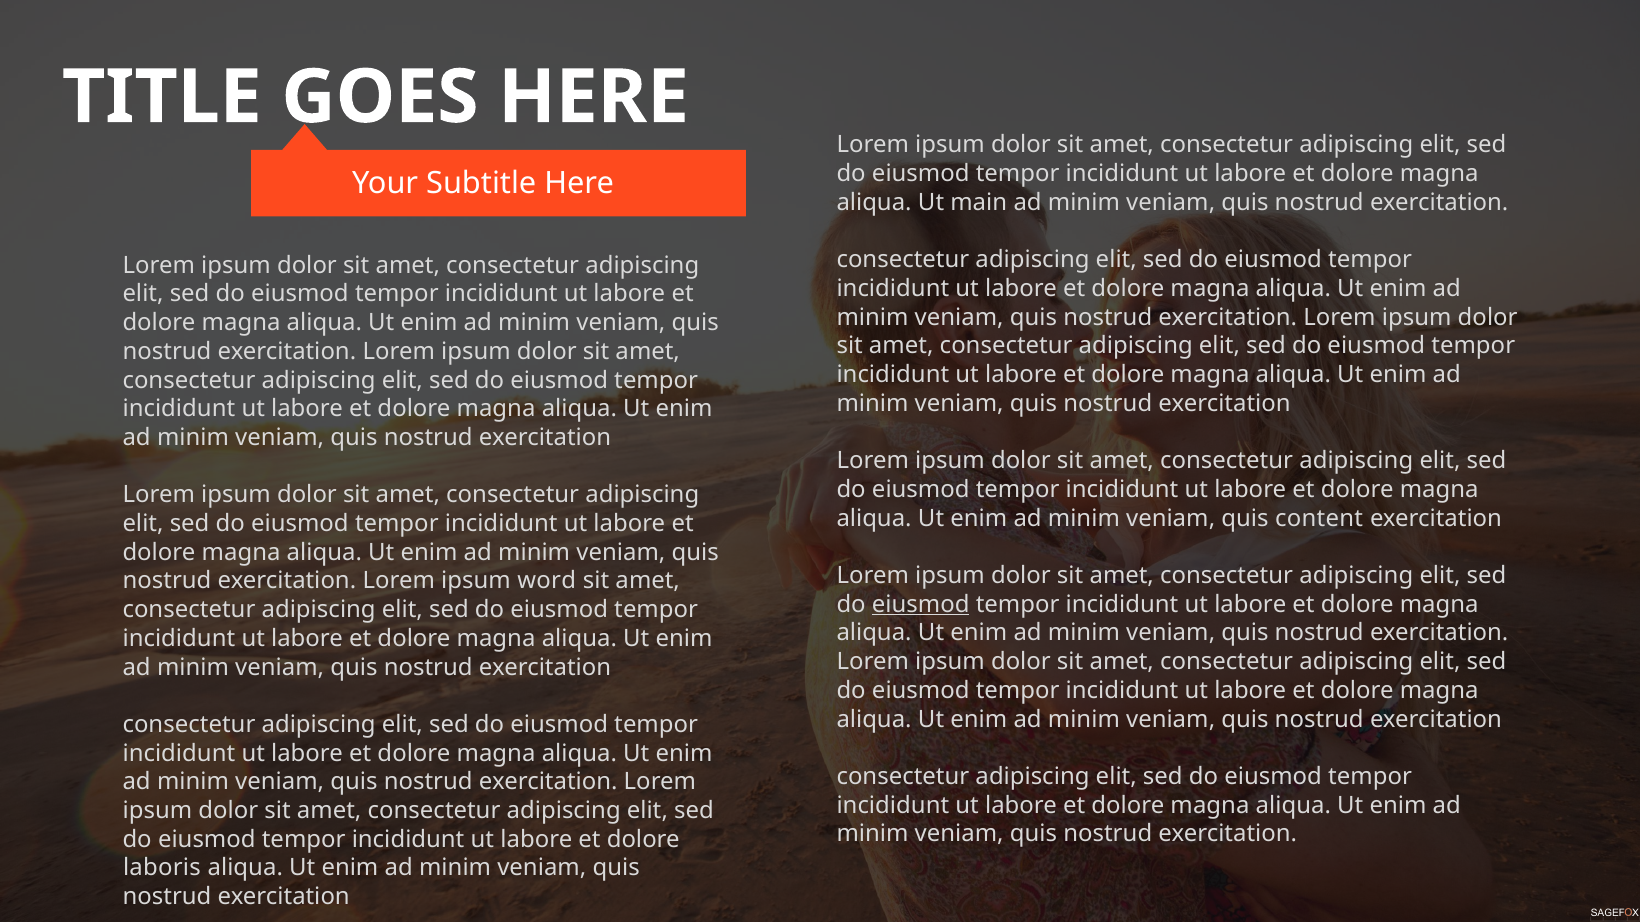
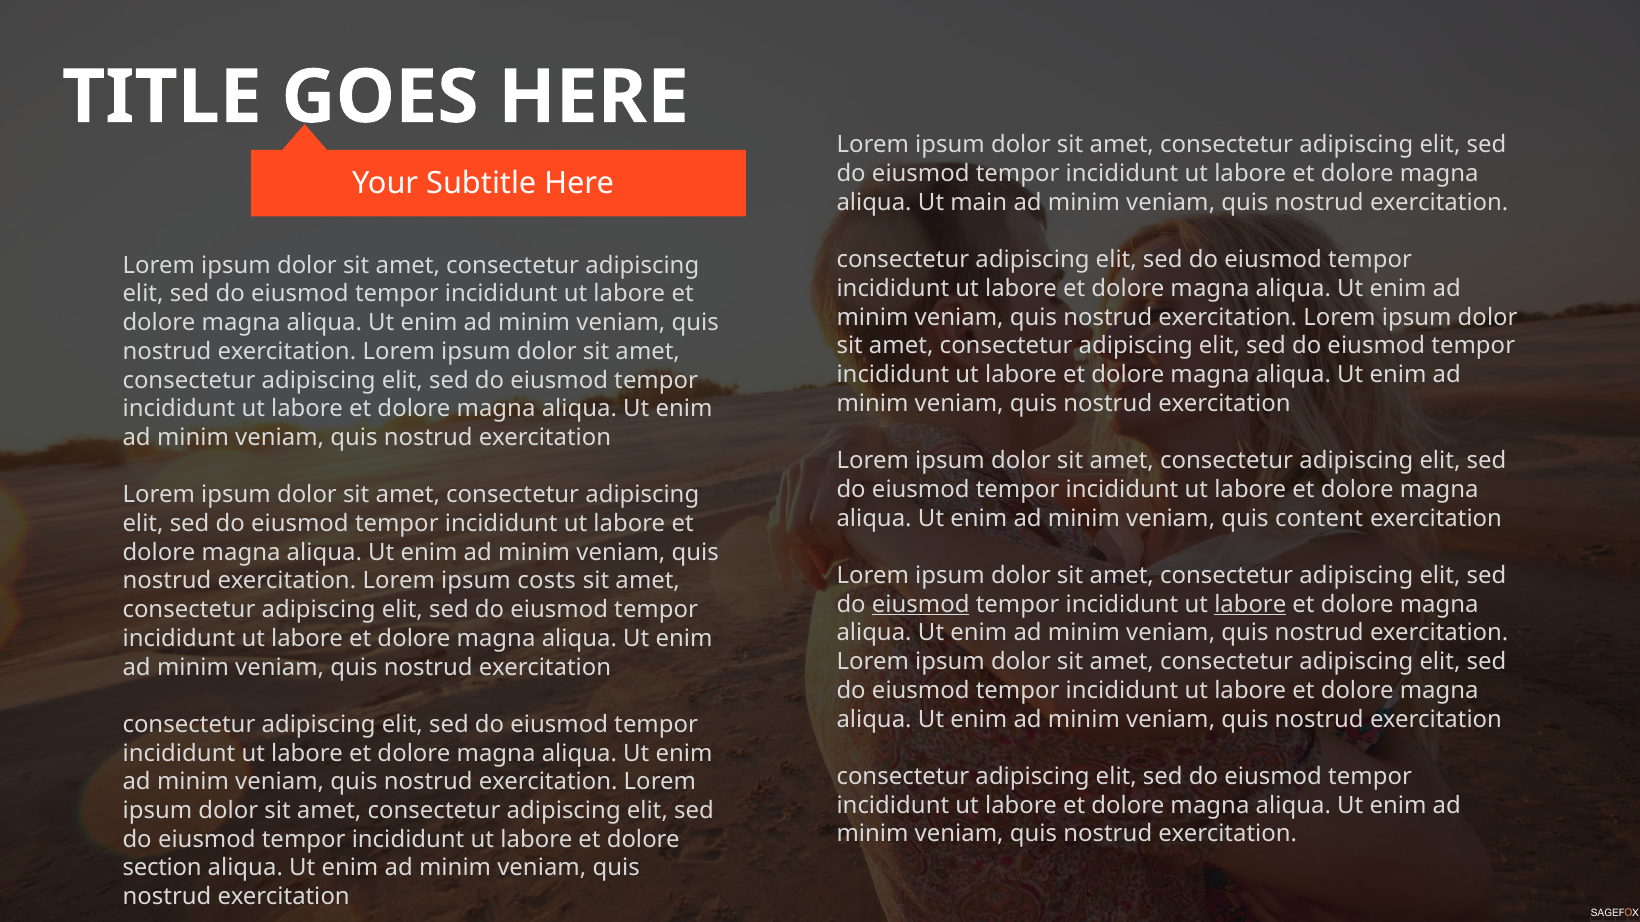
word: word -> costs (547, 581)
labore underline: none -> present (1250, 605)
laboris: laboris -> section (162, 869)
